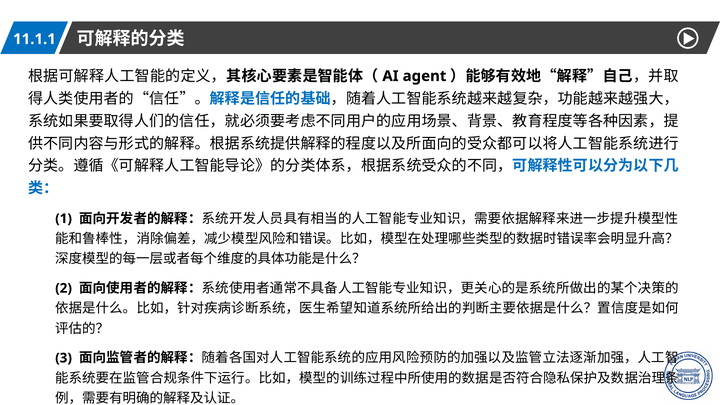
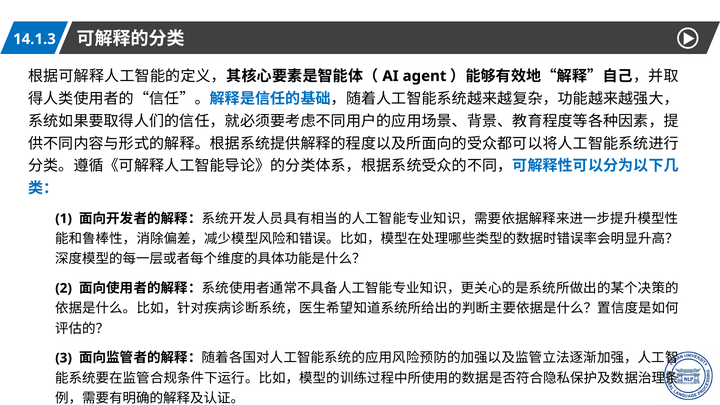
11.1.1: 11.1.1 -> 14.1.3 (34, 39)
